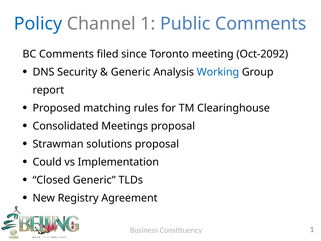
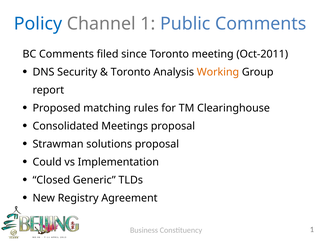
Oct-2092: Oct-2092 -> Oct-2011 (262, 54)
Generic: Generic -> Toronto (131, 72)
Working colour: blue -> orange (218, 72)
